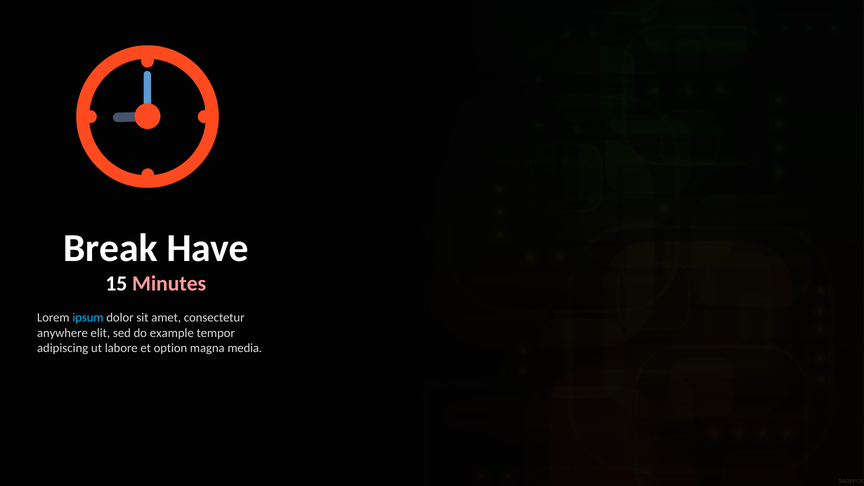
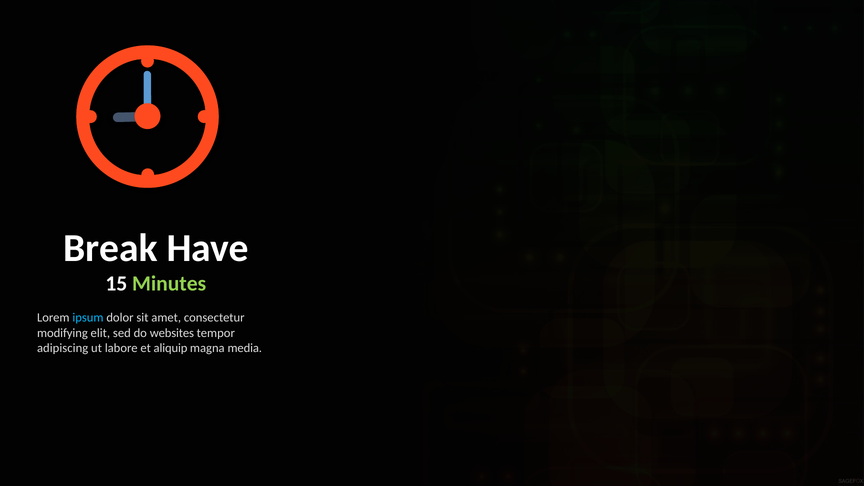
Minutes colour: pink -> light green (169, 284)
anywhere: anywhere -> modifying (62, 333)
example: example -> websites (172, 333)
option: option -> aliquip (170, 348)
